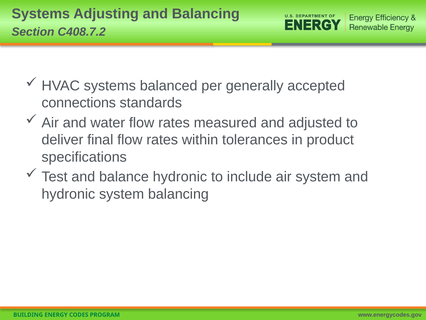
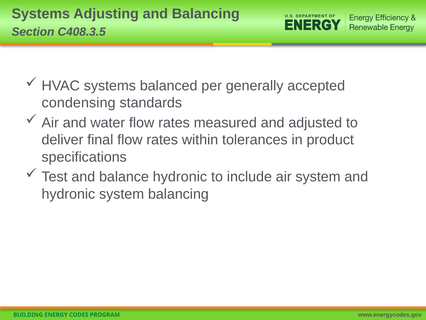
C408.7.2: C408.7.2 -> C408.3.5 (82, 32)
connections: connections -> condensing (79, 103)
